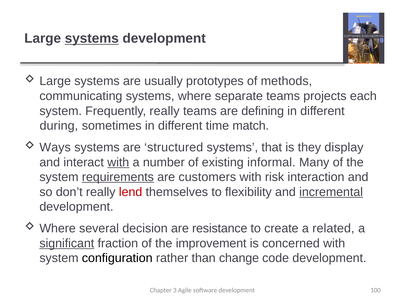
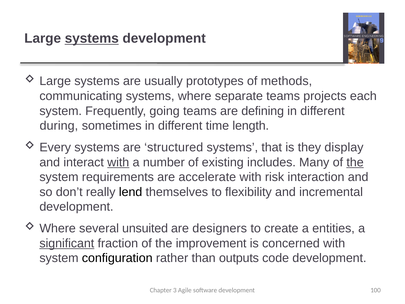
Frequently really: really -> going (165, 111)
match: match -> length (251, 126)
Ways: Ways -> Every (55, 147)
informal: informal -> includes (271, 162)
the underline: none -> present (355, 162)
requirements underline: present -> none (118, 177)
customers: customers -> accelerate (207, 177)
lend colour: red -> black (131, 192)
incremental underline: present -> none (331, 192)
decision: decision -> unsuited (145, 228)
resistance: resistance -> designers (220, 228)
related: related -> entities (334, 228)
change: change -> outputs (239, 258)
